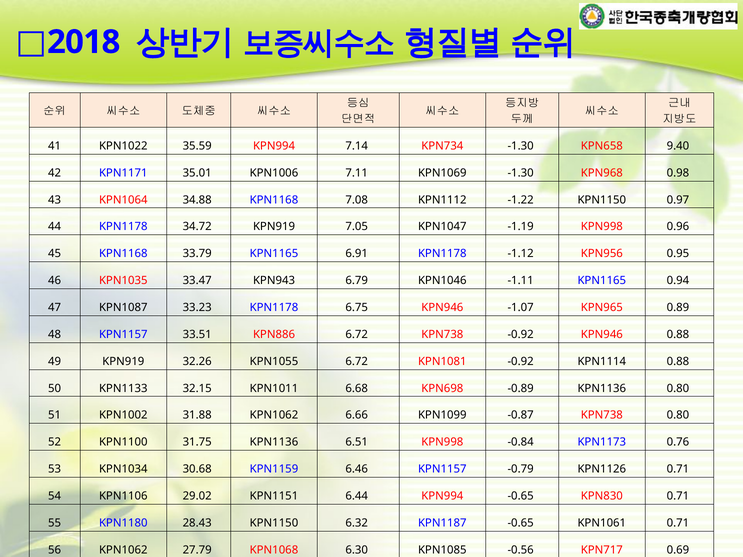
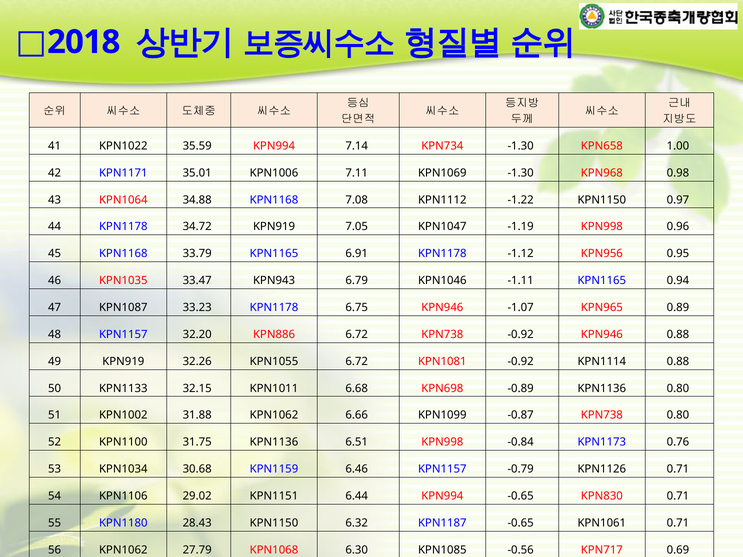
9.40: 9.40 -> 1.00 (678, 146)
33.51: 33.51 -> 32.20 (197, 335)
